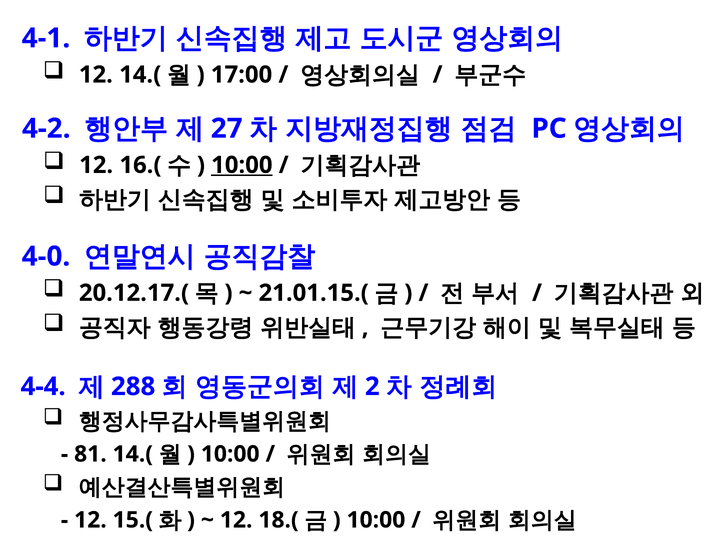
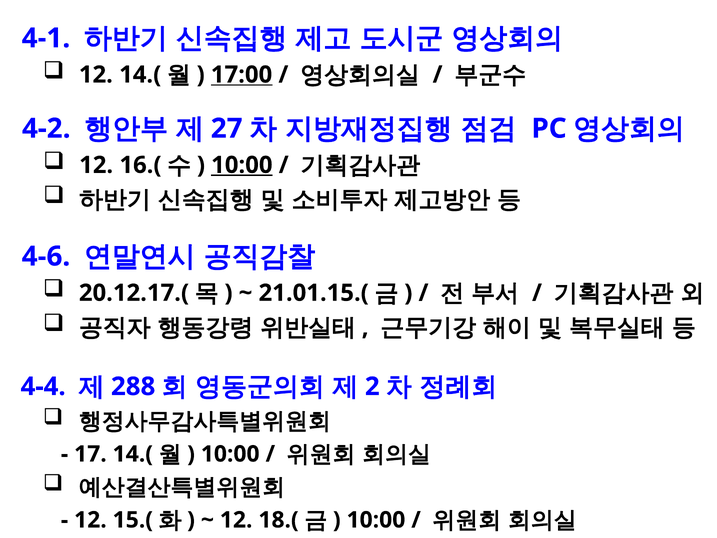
17:00 underline: none -> present (242, 75)
4-0: 4-0 -> 4-6 (46, 256)
81: 81 -> 17 (90, 454)
